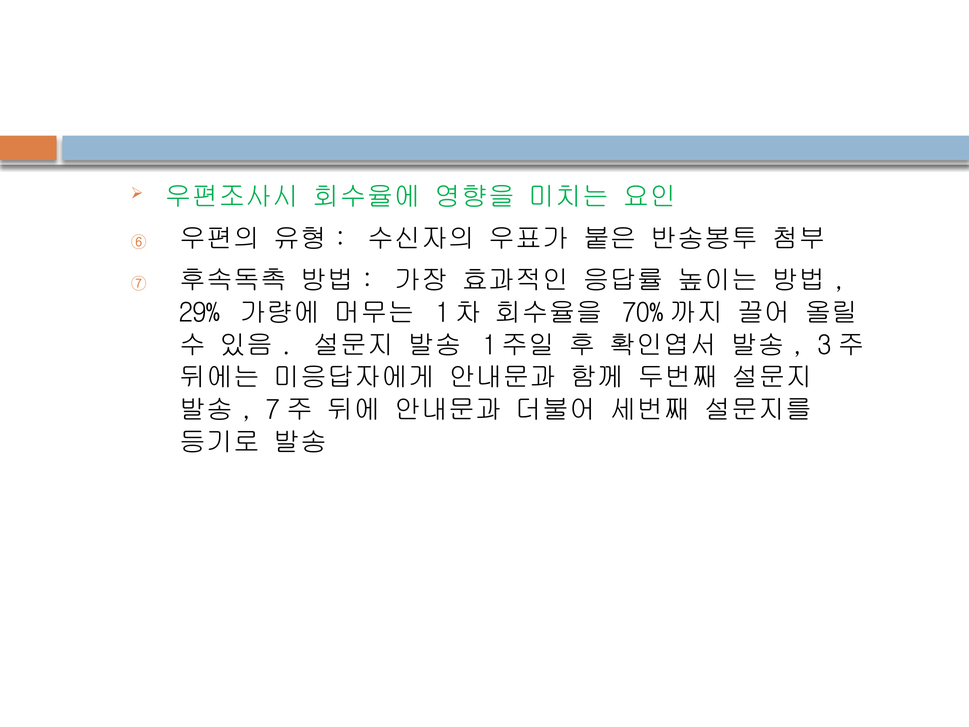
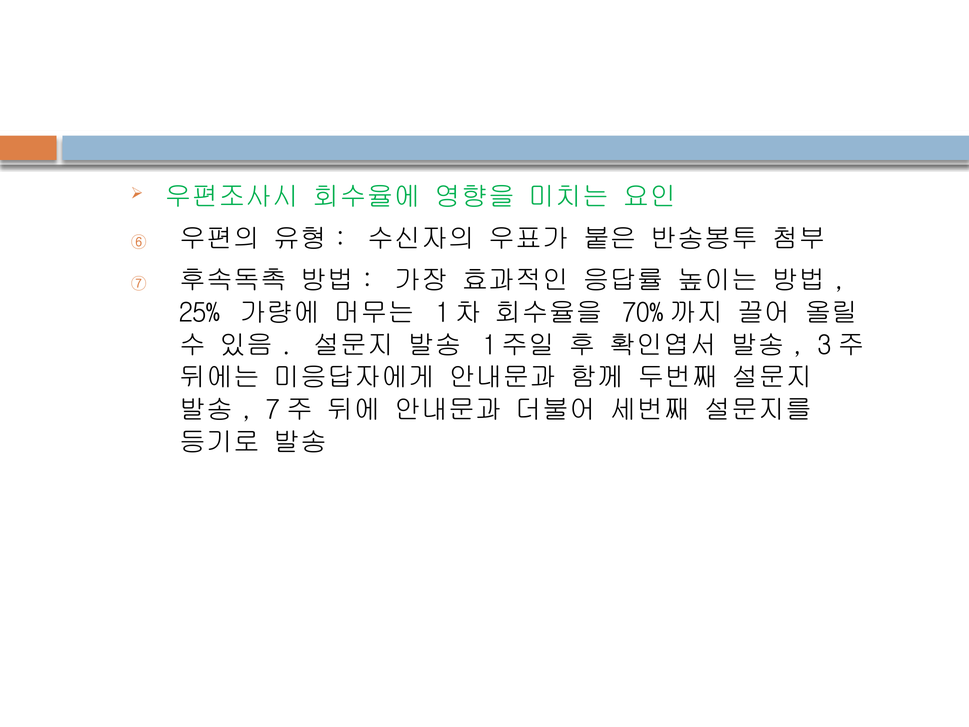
29%: 29% -> 25% (199, 313)
